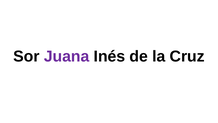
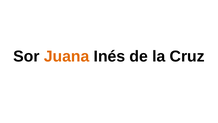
Juana colour: purple -> orange (67, 56)
